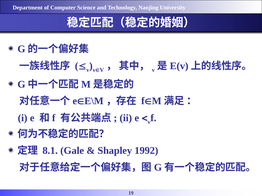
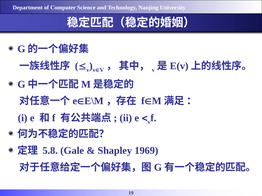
8.1: 8.1 -> 5.8 (50, 151)
1992: 1992 -> 1969 (146, 151)
